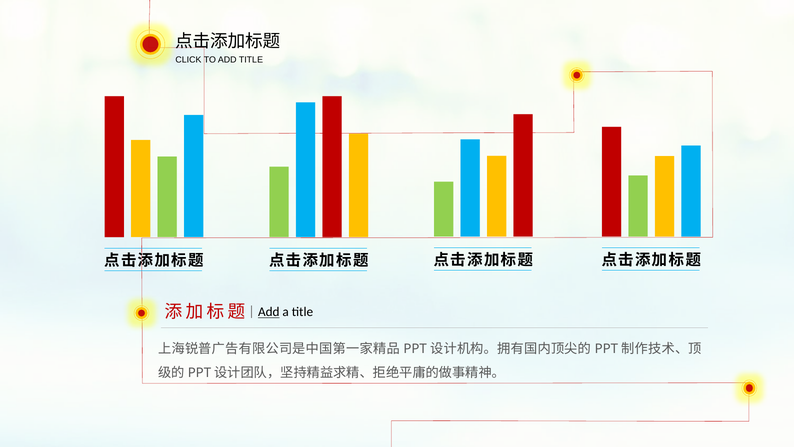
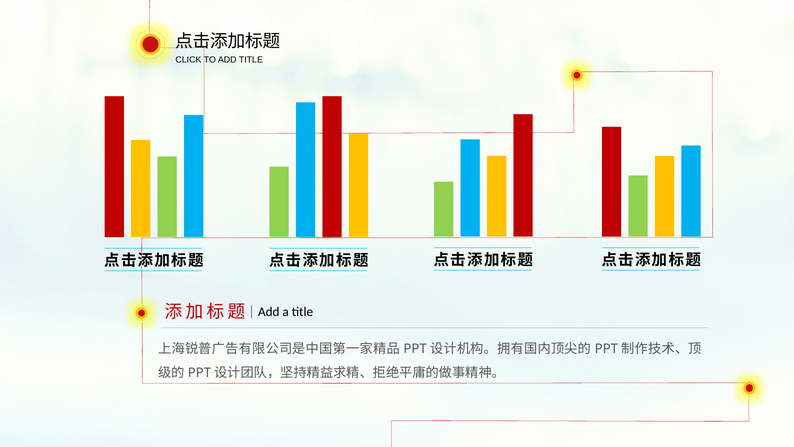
Add underline: present -> none (269, 312)
